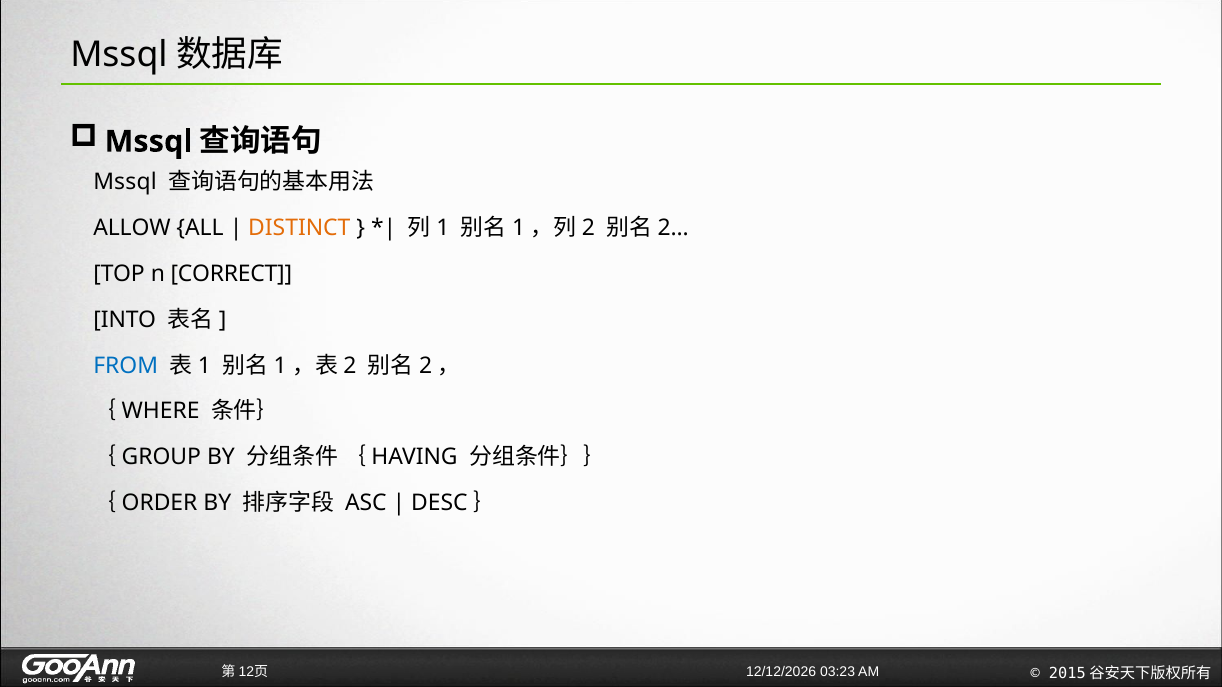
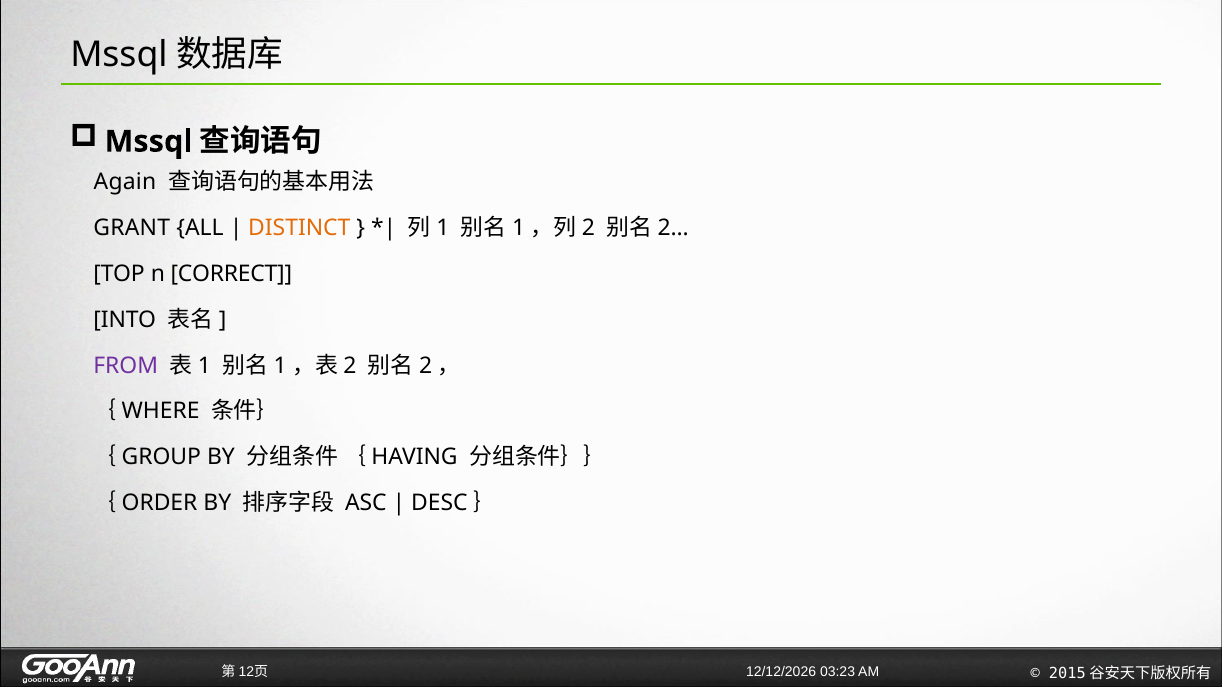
Mssql: Mssql -> Again (125, 182)
ALLOW: ALLOW -> GRANT (132, 228)
FROM colour: blue -> purple (126, 366)
